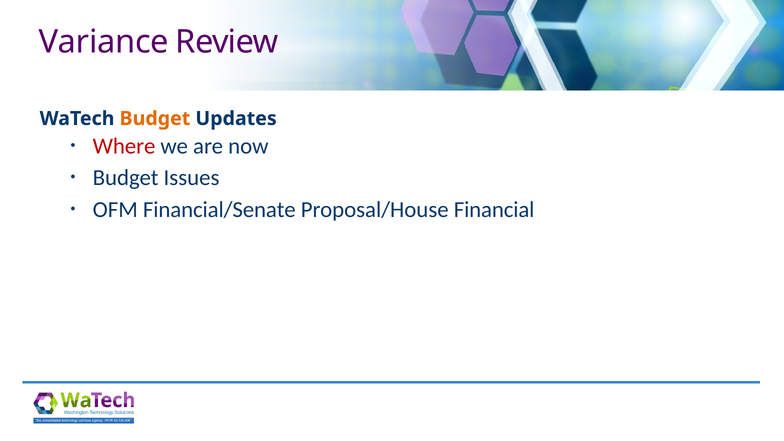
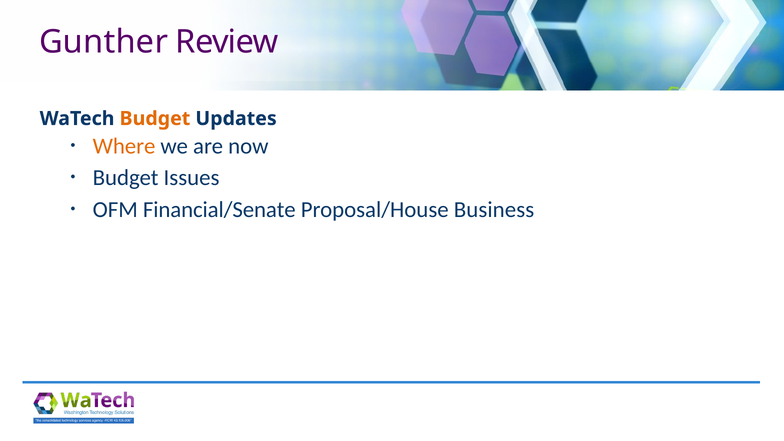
Variance: Variance -> Gunther (104, 42)
Where colour: red -> orange (124, 146)
Financial: Financial -> Business (494, 210)
